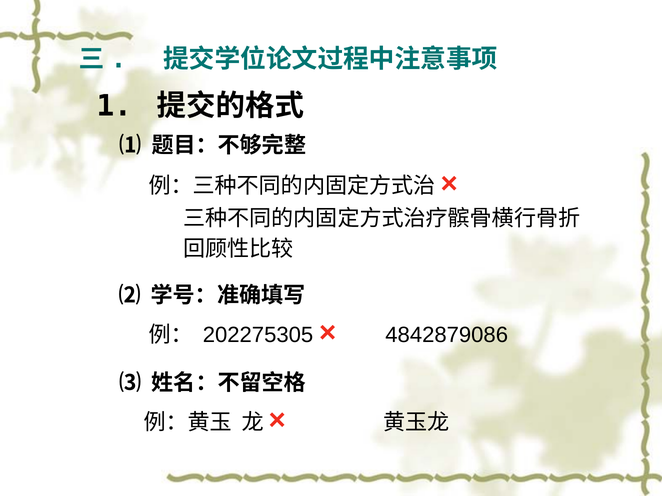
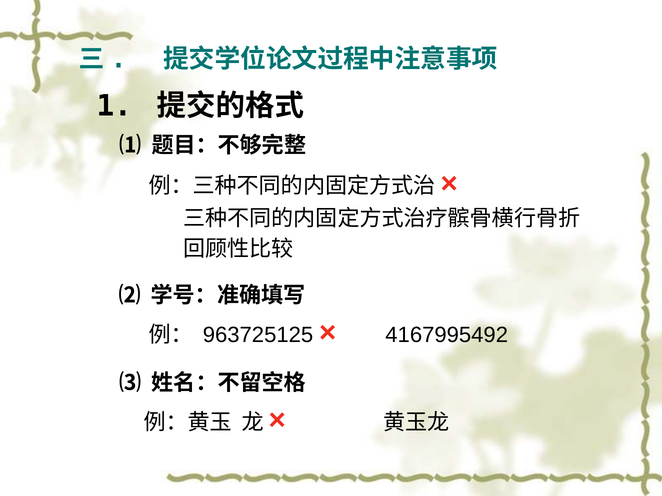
202275305: 202275305 -> 963725125 (258, 335)
4842879086: 4842879086 -> 4167995492 (447, 335)
